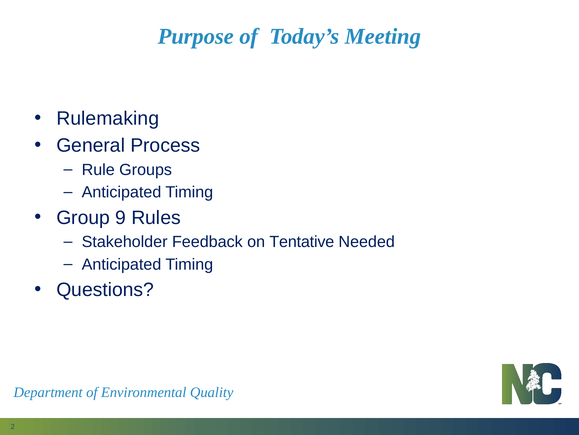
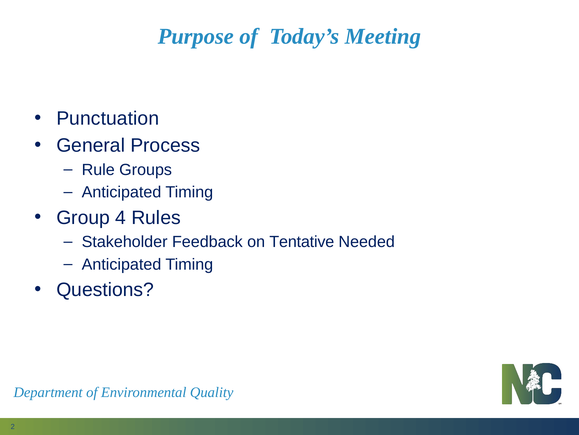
Rulemaking: Rulemaking -> Punctuation (108, 118)
9: 9 -> 4 (121, 217)
